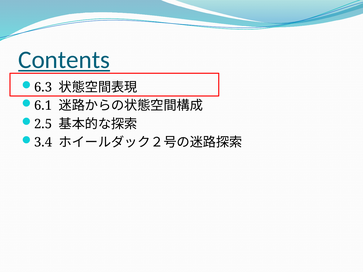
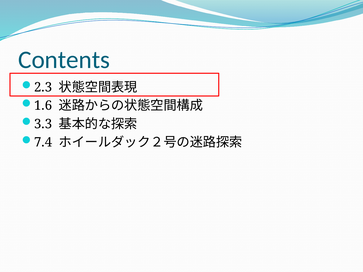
Contents underline: present -> none (64, 60)
6.3: 6.3 -> 2.3 (43, 87)
6.1: 6.1 -> 1.6 (43, 106)
2.5: 2.5 -> 3.3 (43, 124)
3.4: 3.4 -> 7.4 (43, 142)
